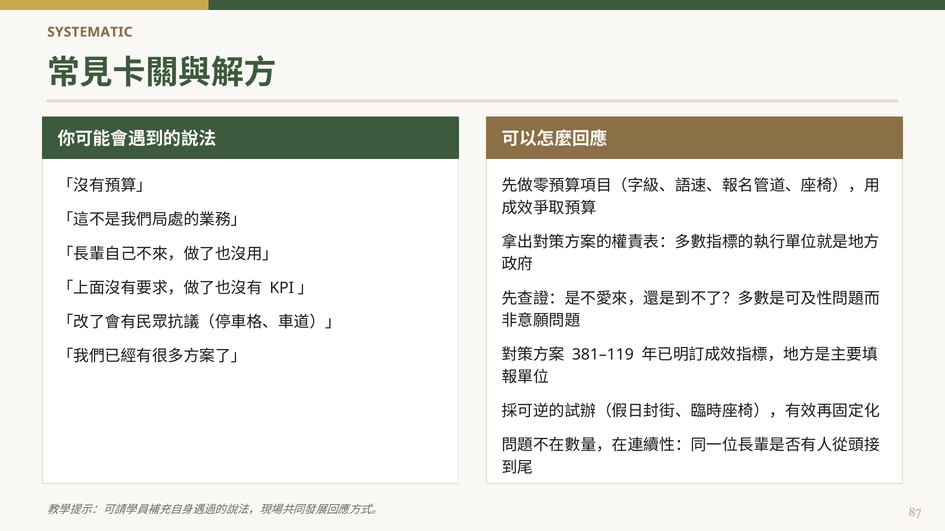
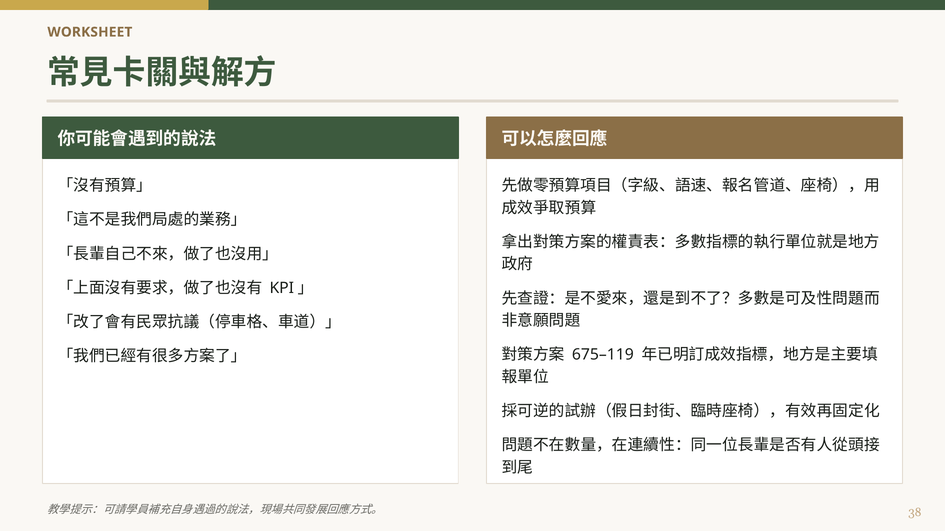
SYSTEMATIC: SYSTEMATIC -> WORKSHEET (90, 32)
381–119: 381–119 -> 675–119 (603, 355)
87: 87 -> 38 (915, 513)
